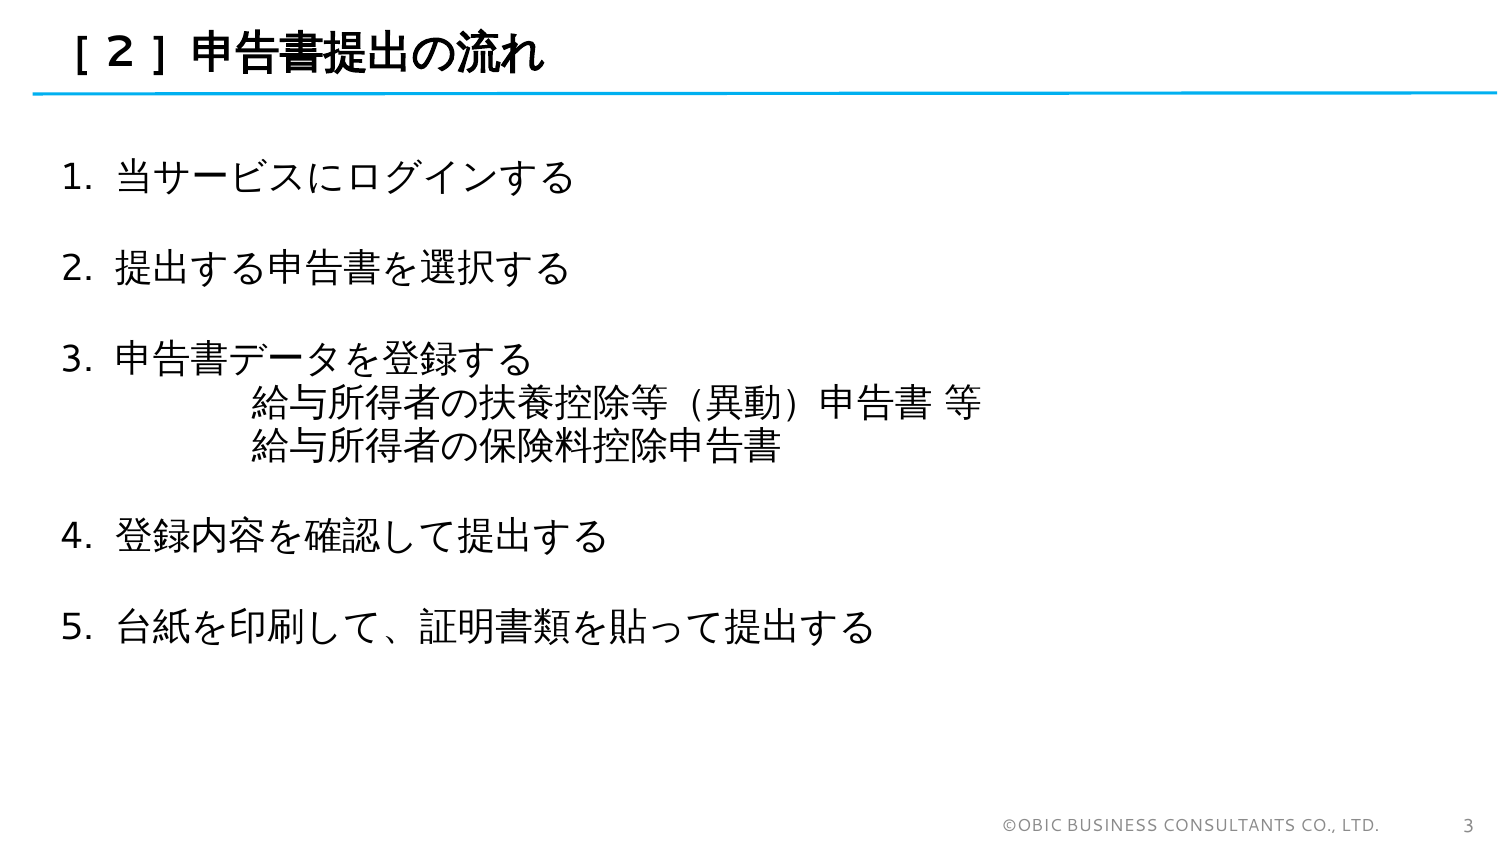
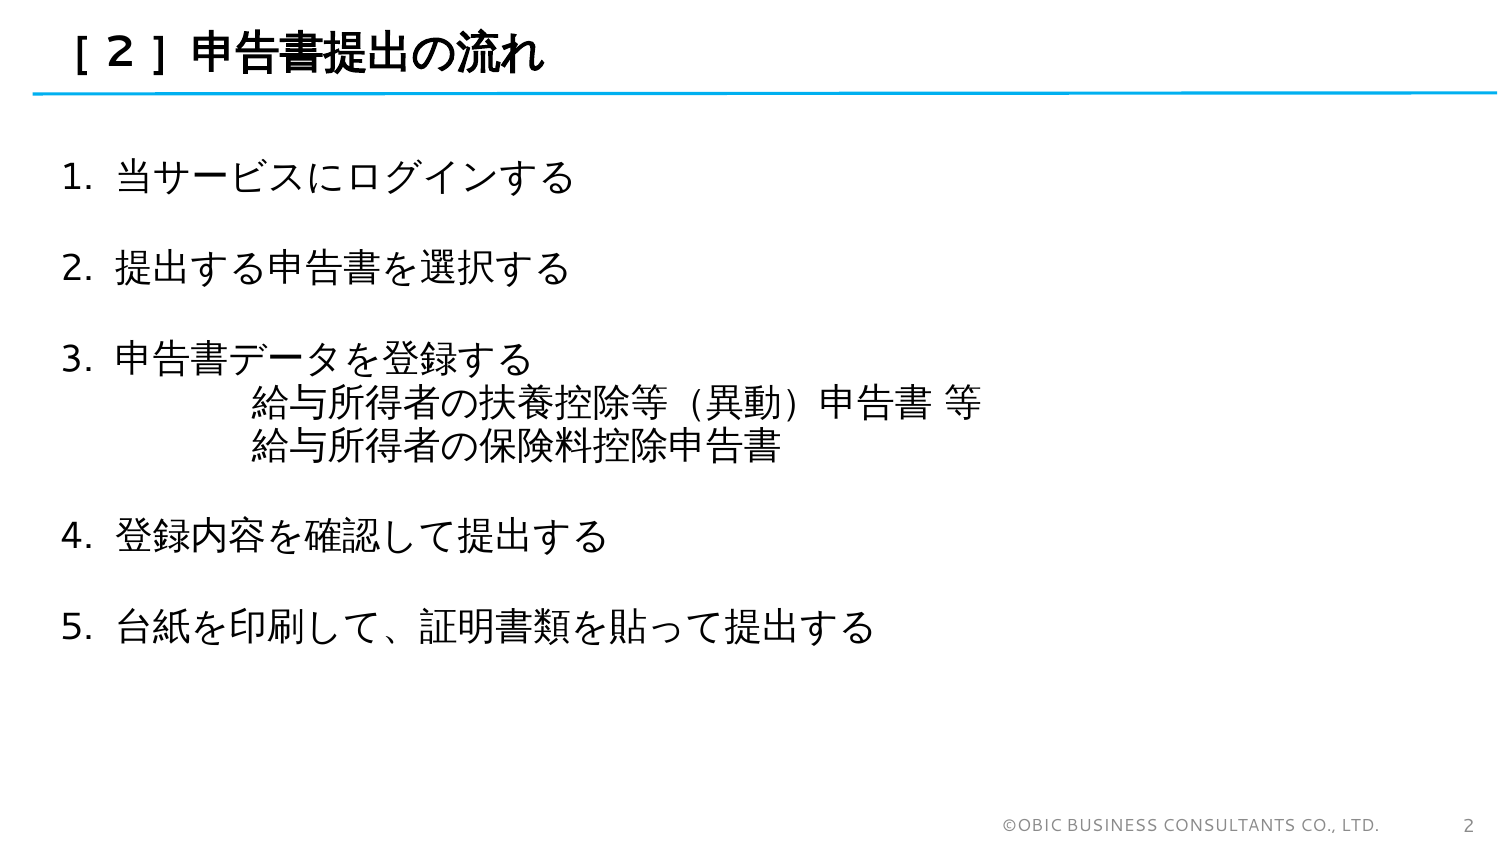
LTD 3: 3 -> 2 (1469, 827)
